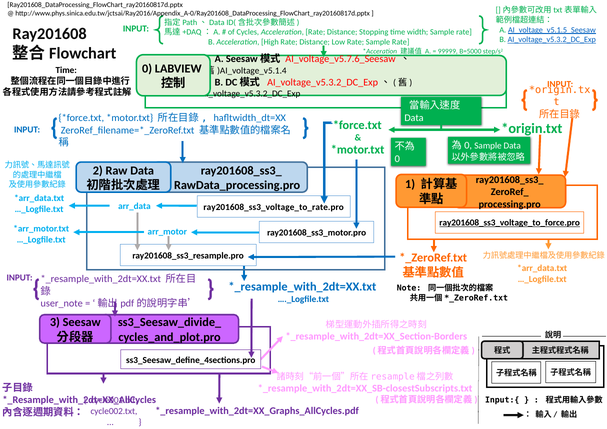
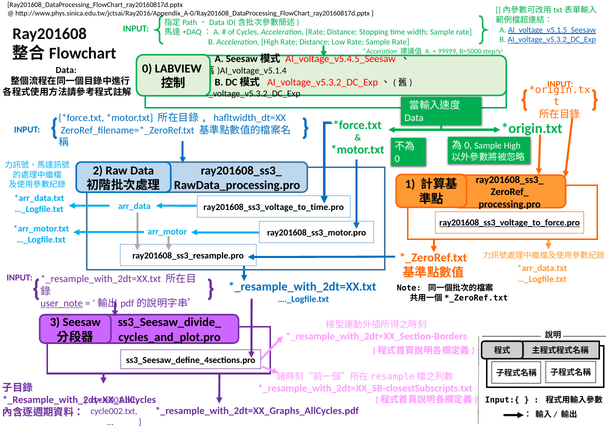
AI_voltage_v5.7.6_Seesaw: AI_voltage_v5.7.6_Seesaw -> AI_voltage_v5.4.5_Seesaw (340, 59)
Time: Time -> Data (66, 70)
Sample Data: Data -> High (512, 146)
ray201608_ss3_voltage_to_rate.pro: ray201608_ss3_voltage_to_rate.pro -> ray201608_ss3_voltage_to_time.pro (274, 207)
user_note underline: none -> present (62, 304)
